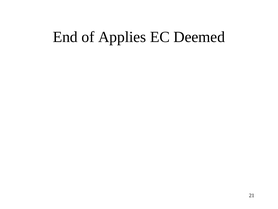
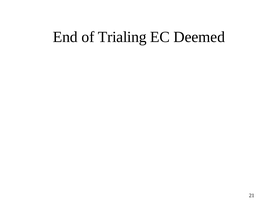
Applies: Applies -> Trialing (122, 37)
